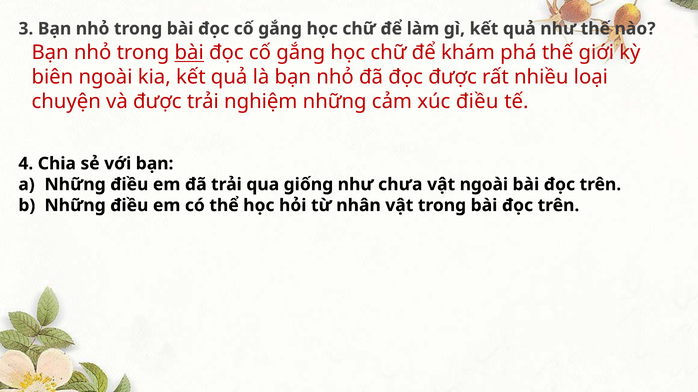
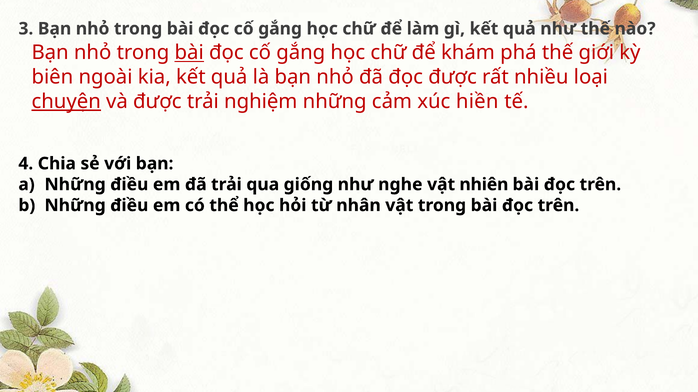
chuyện underline: none -> present (66, 102)
xúc điều: điều -> hiền (477, 102)
chưa: chưa -> nghe (400, 185)
vật ngoài: ngoài -> nhiên (484, 185)
